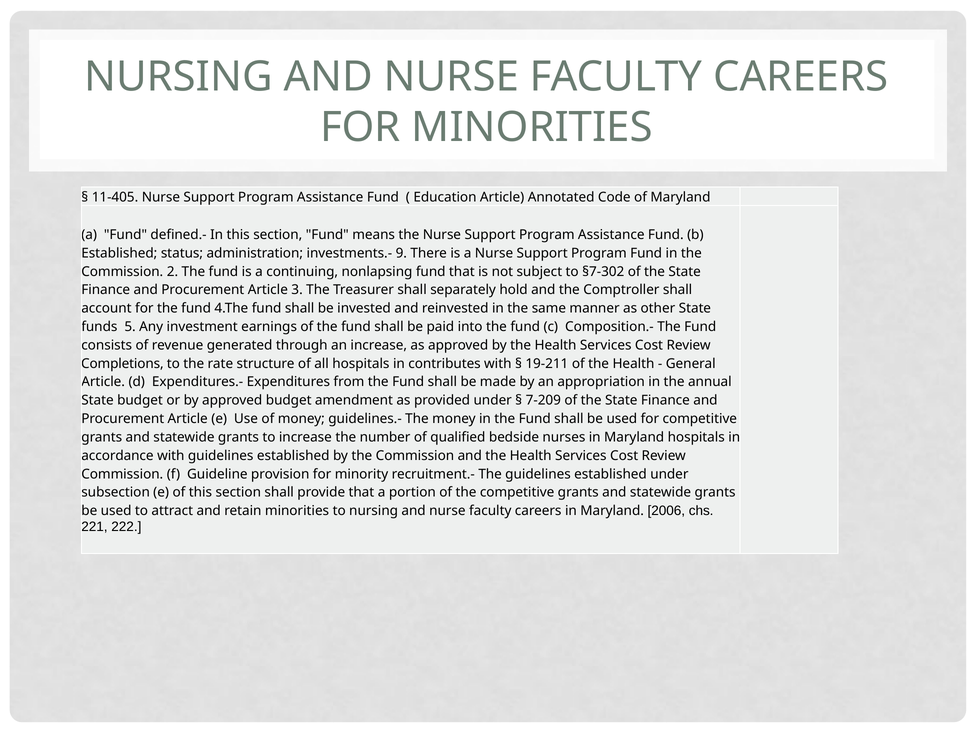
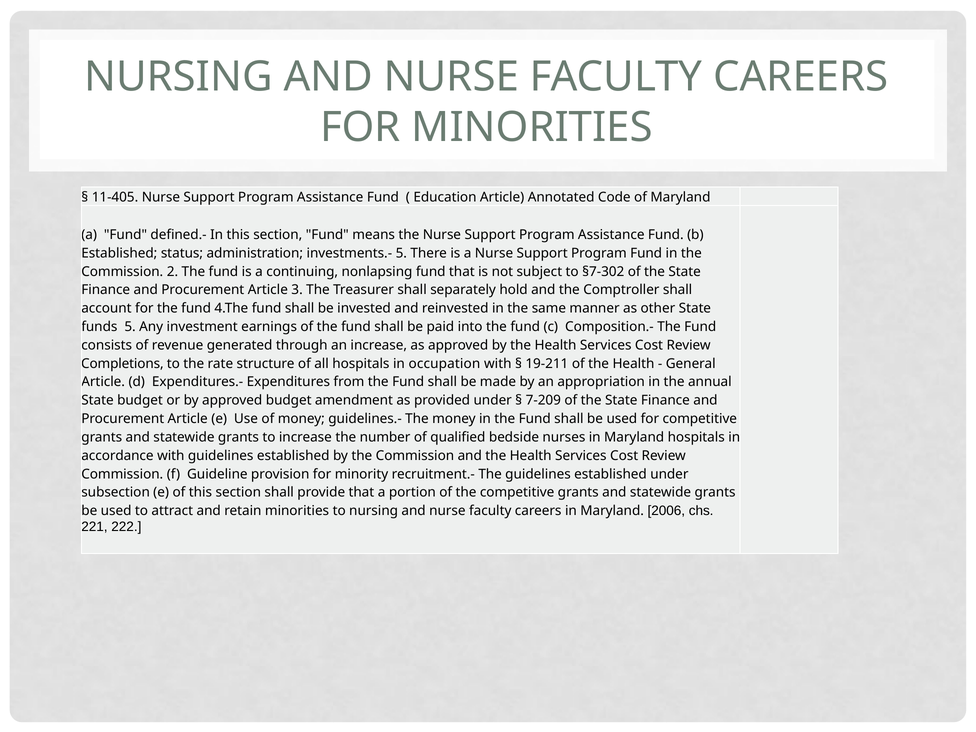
investments.- 9: 9 -> 5 (401, 253)
contributes: contributes -> occupation (444, 364)
